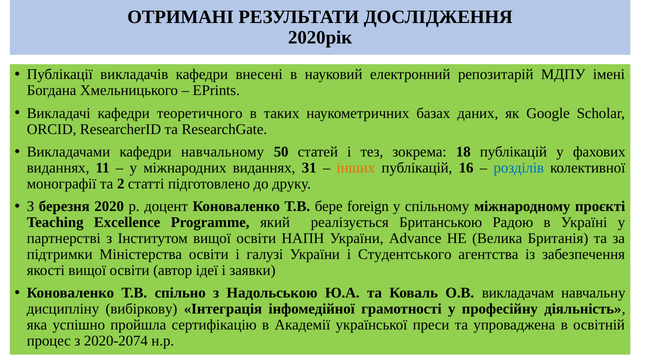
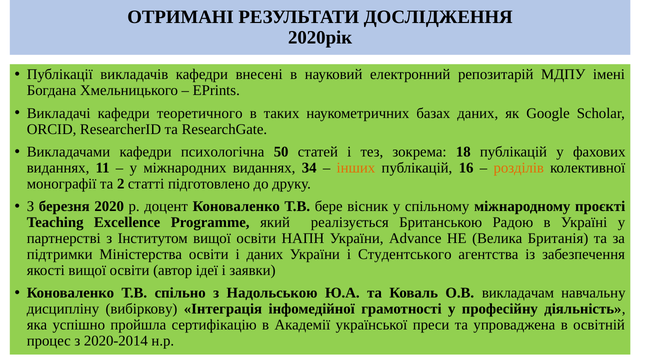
навчальному: навчальному -> психологічна (223, 152)
31: 31 -> 34 (309, 168)
розділів colour: blue -> orange (519, 168)
foreign: foreign -> вісник (368, 206)
і галузі: галузі -> даних (265, 254)
2020-2074: 2020-2074 -> 2020-2014 (116, 341)
